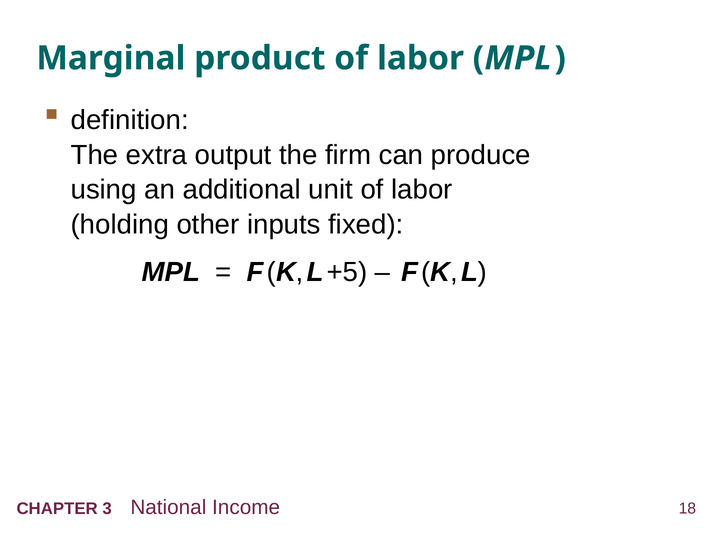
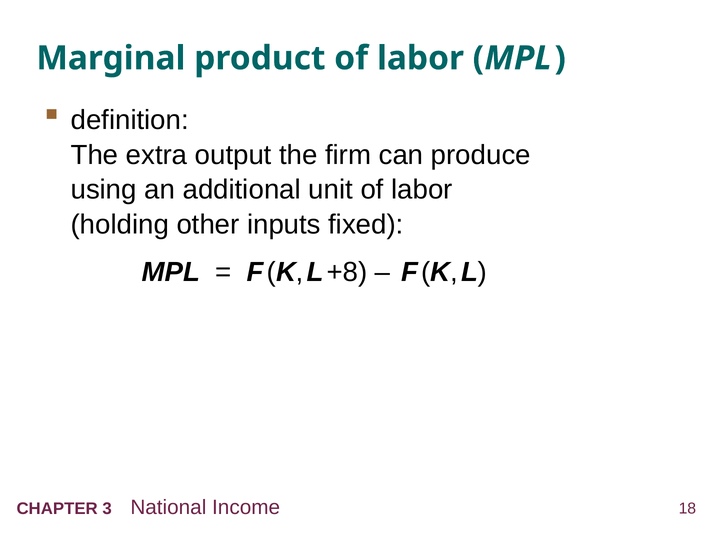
+5: +5 -> +8 (347, 272)
